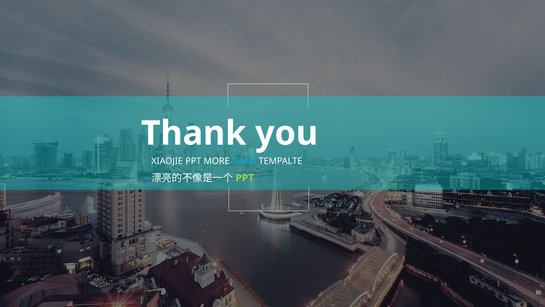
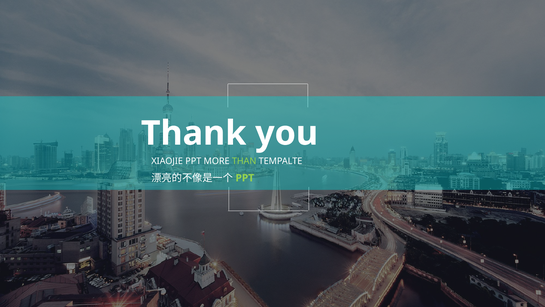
THAN colour: light blue -> light green (244, 161)
